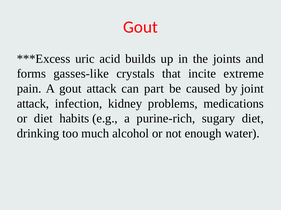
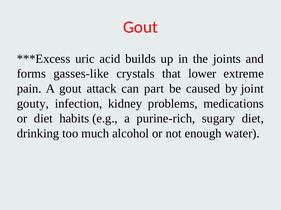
incite: incite -> lower (202, 74)
attack: attack -> gouty (33, 104)
